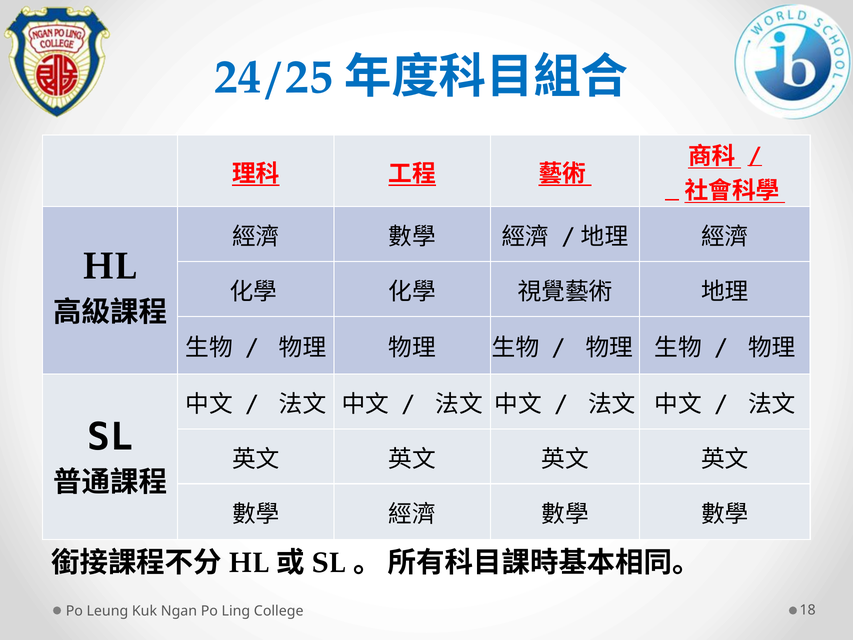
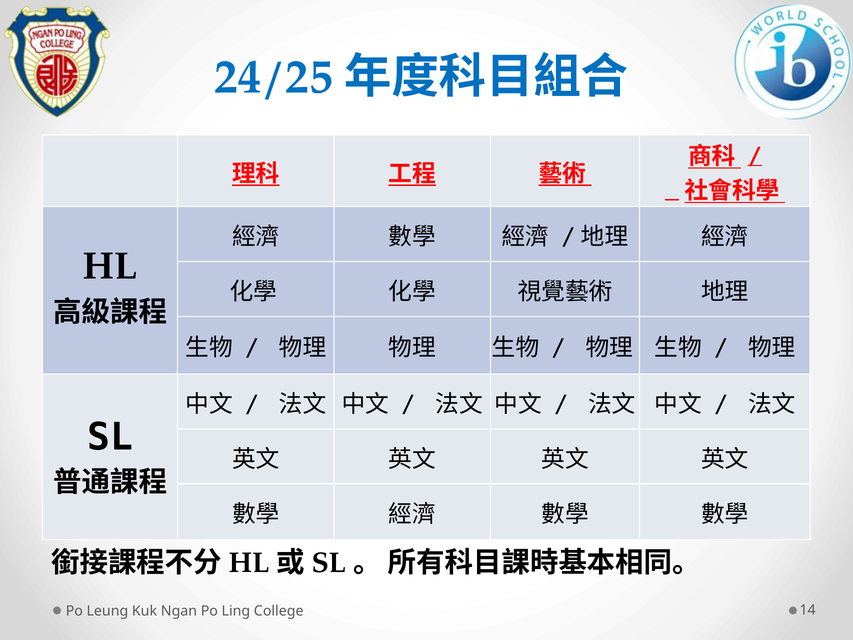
18: 18 -> 14 (808, 610)
